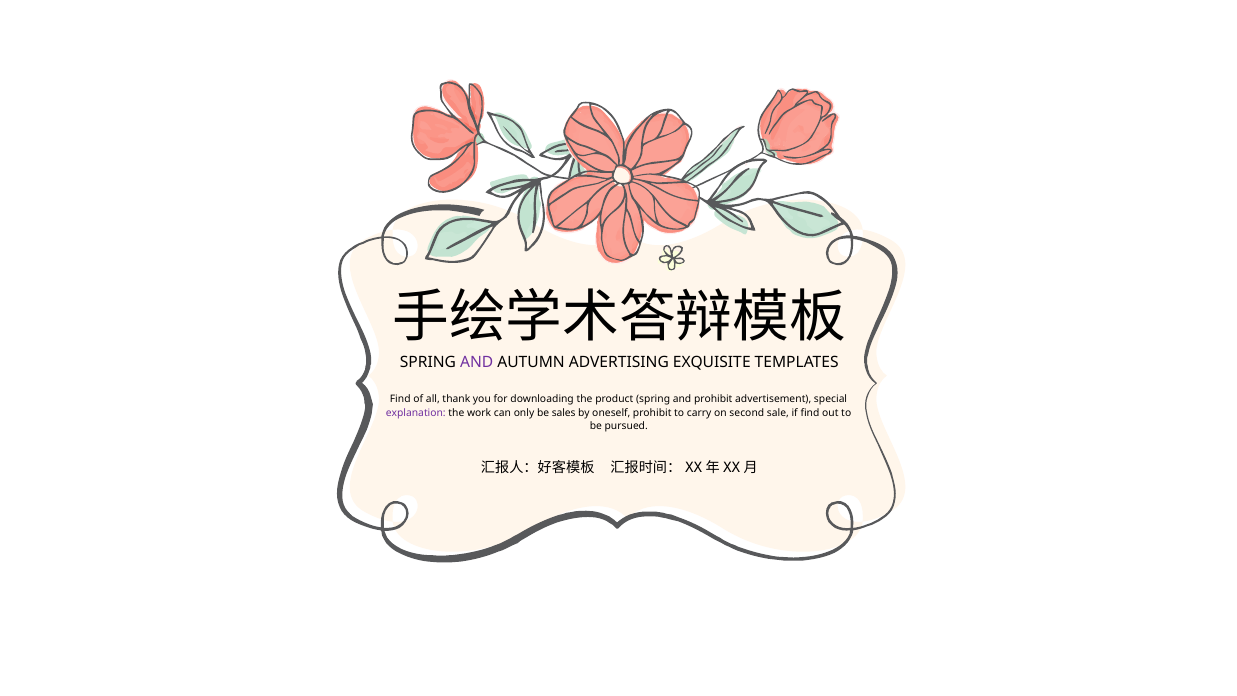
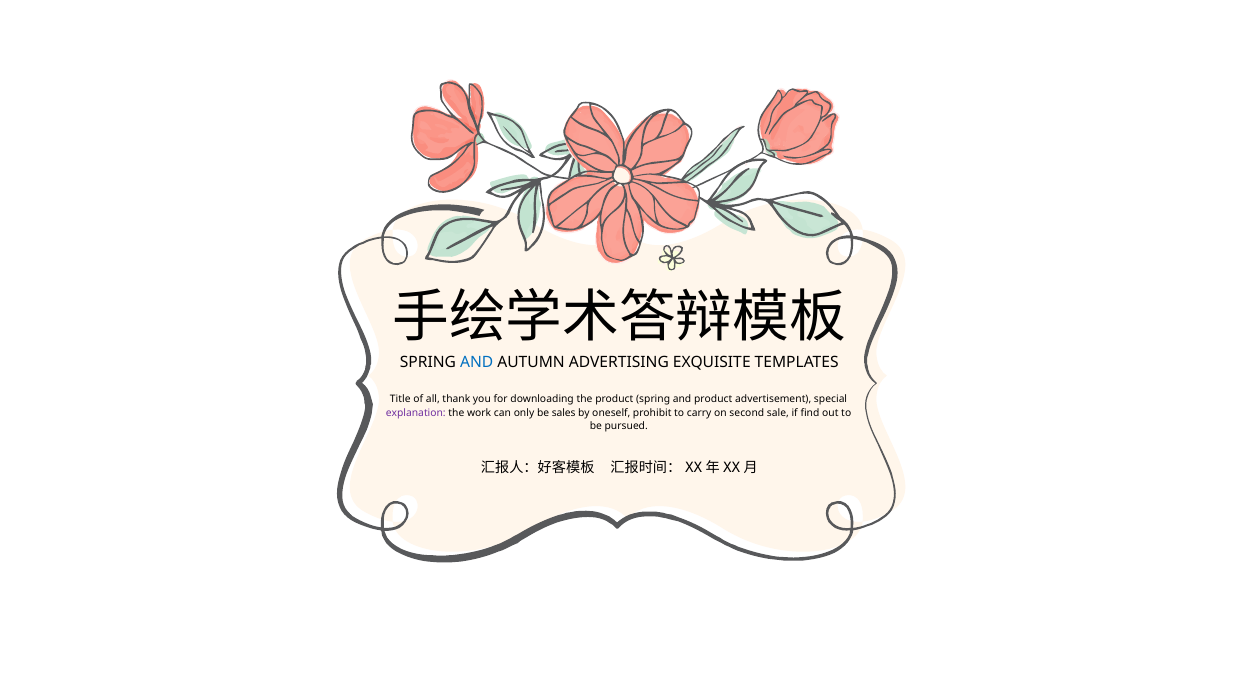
AND colour: purple -> blue (477, 363)
Find: Find -> Title (400, 399)
and prohibit: prohibit -> product (713, 399)
